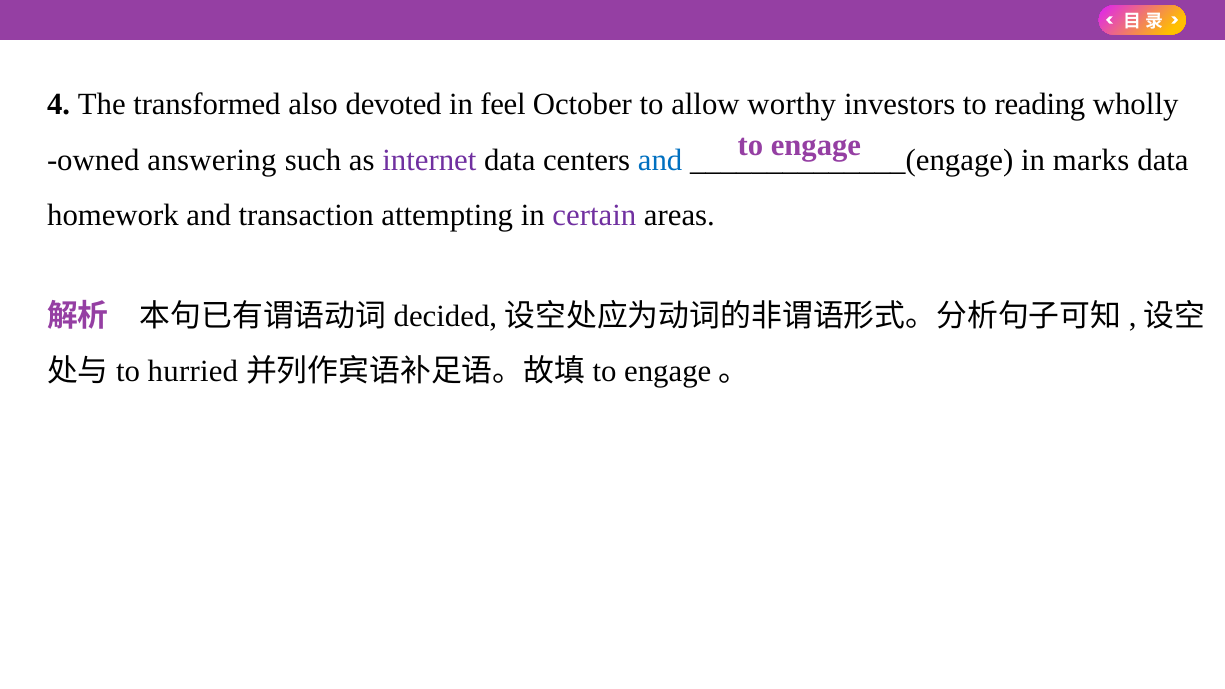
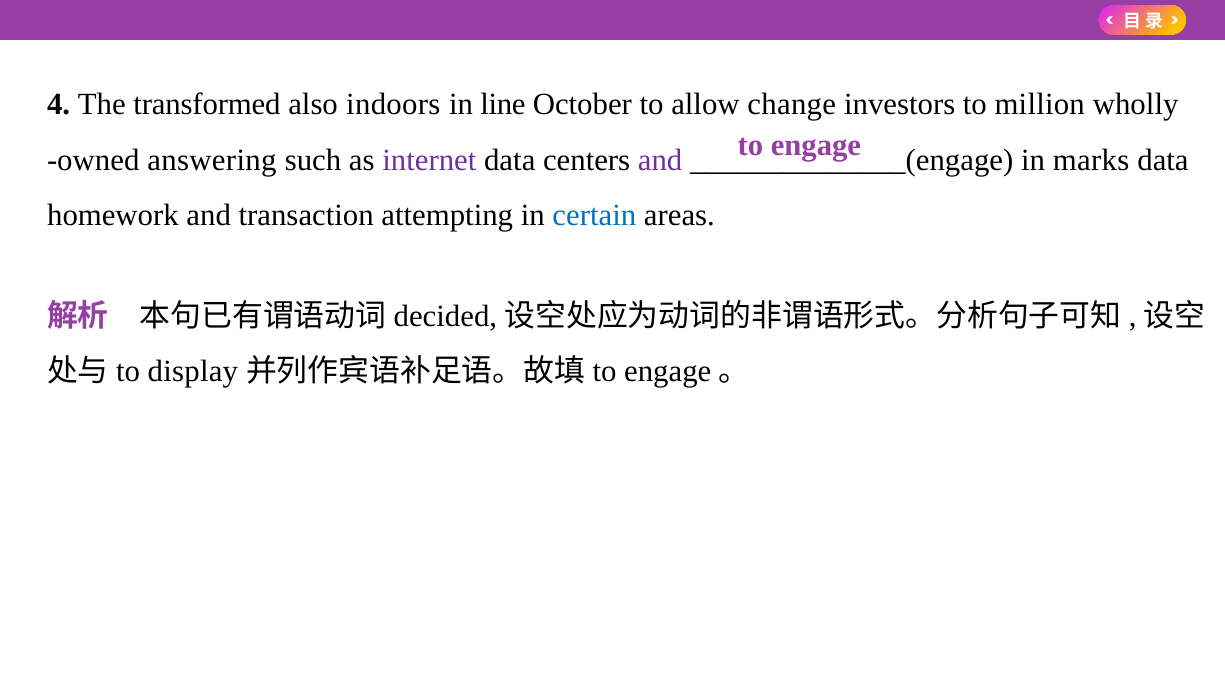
devoted: devoted -> indoors (393, 104)
feel: feel -> line (503, 104)
worthy: worthy -> change (792, 104)
reading: reading -> million (1040, 104)
and colour: blue -> purple (660, 160)
certain colour: purple -> blue (594, 215)
hurried: hurried -> display (193, 371)
